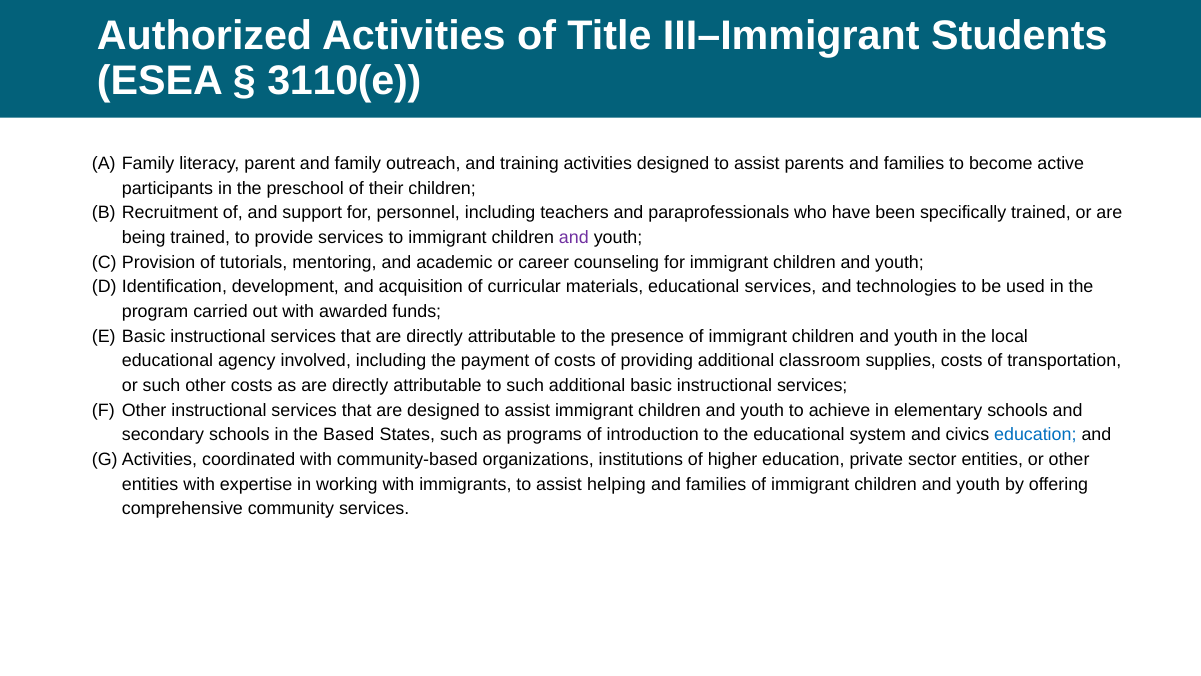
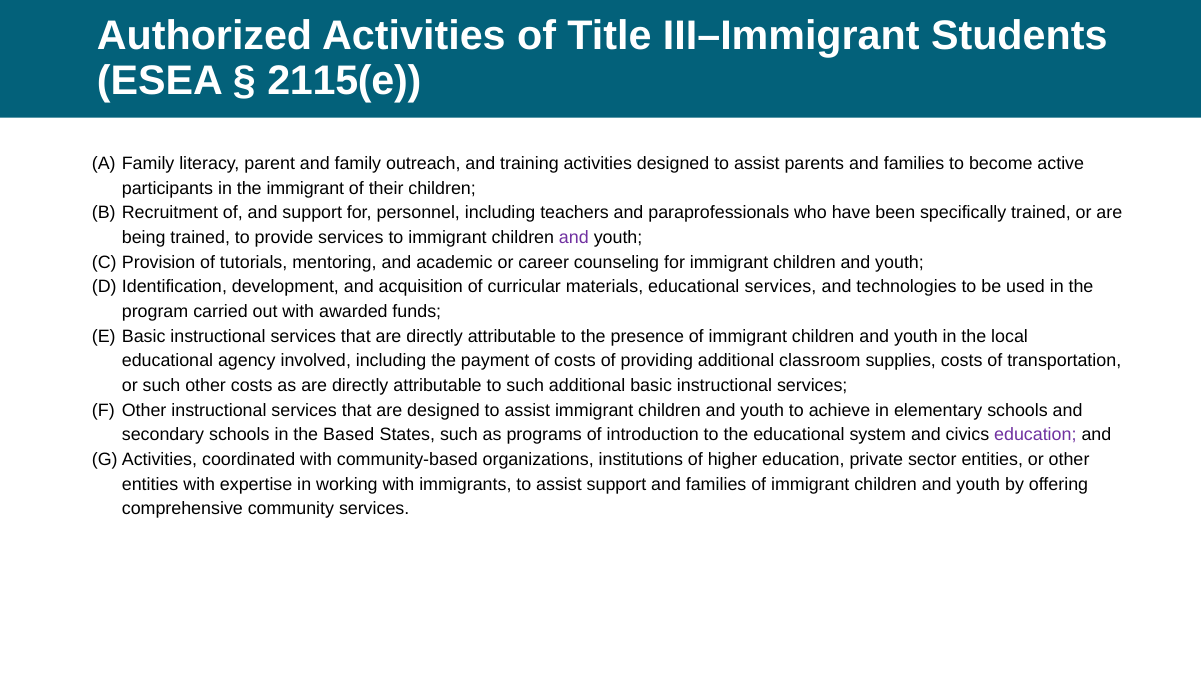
3110(e: 3110(e -> 2115(e (344, 81)
the preschool: preschool -> immigrant (305, 188)
education colour: blue -> purple (1035, 435)
assist helping: helping -> support (616, 484)
